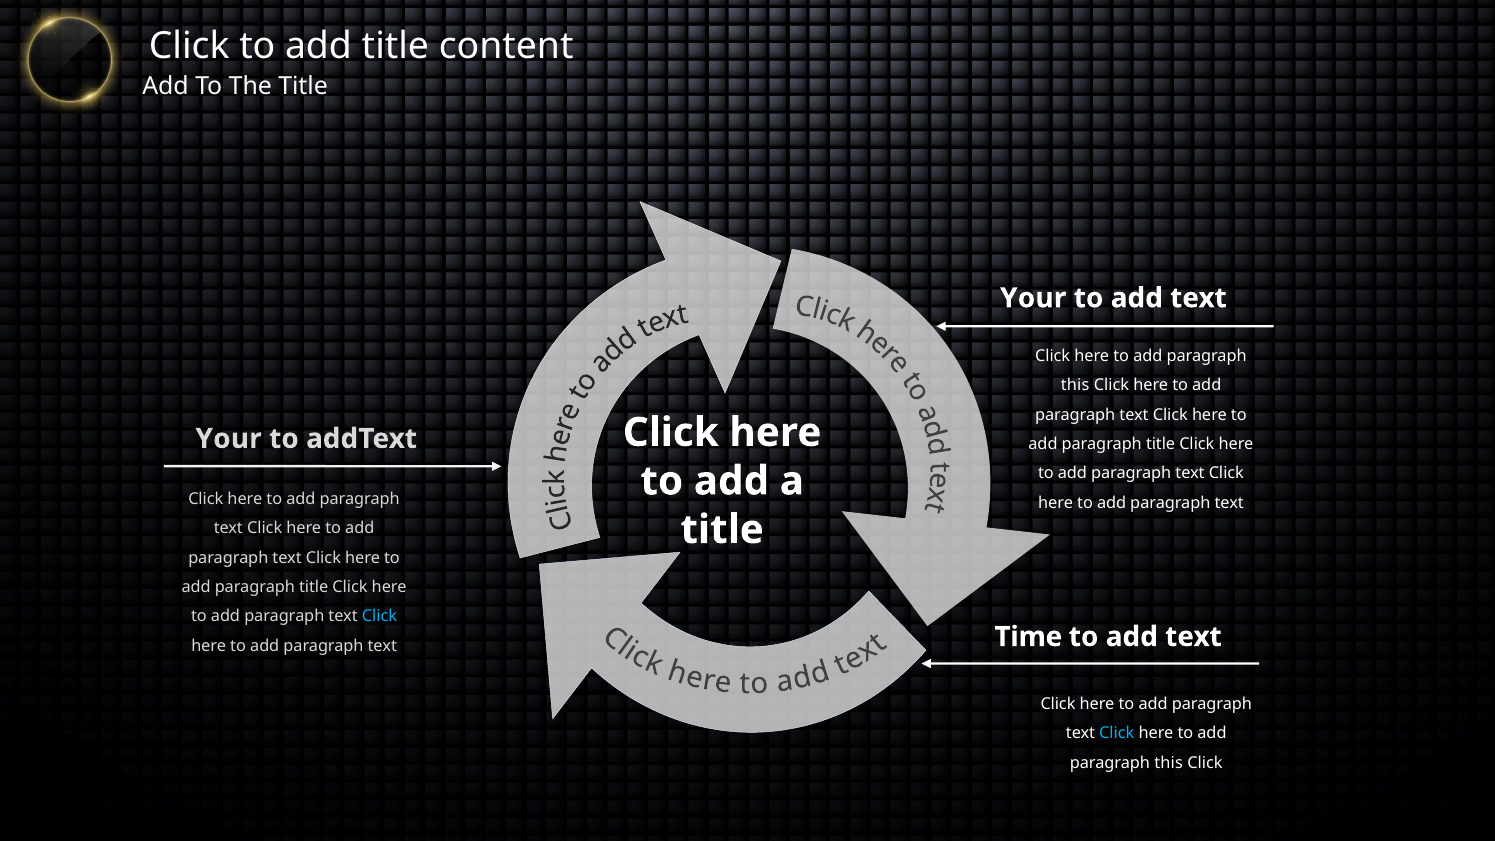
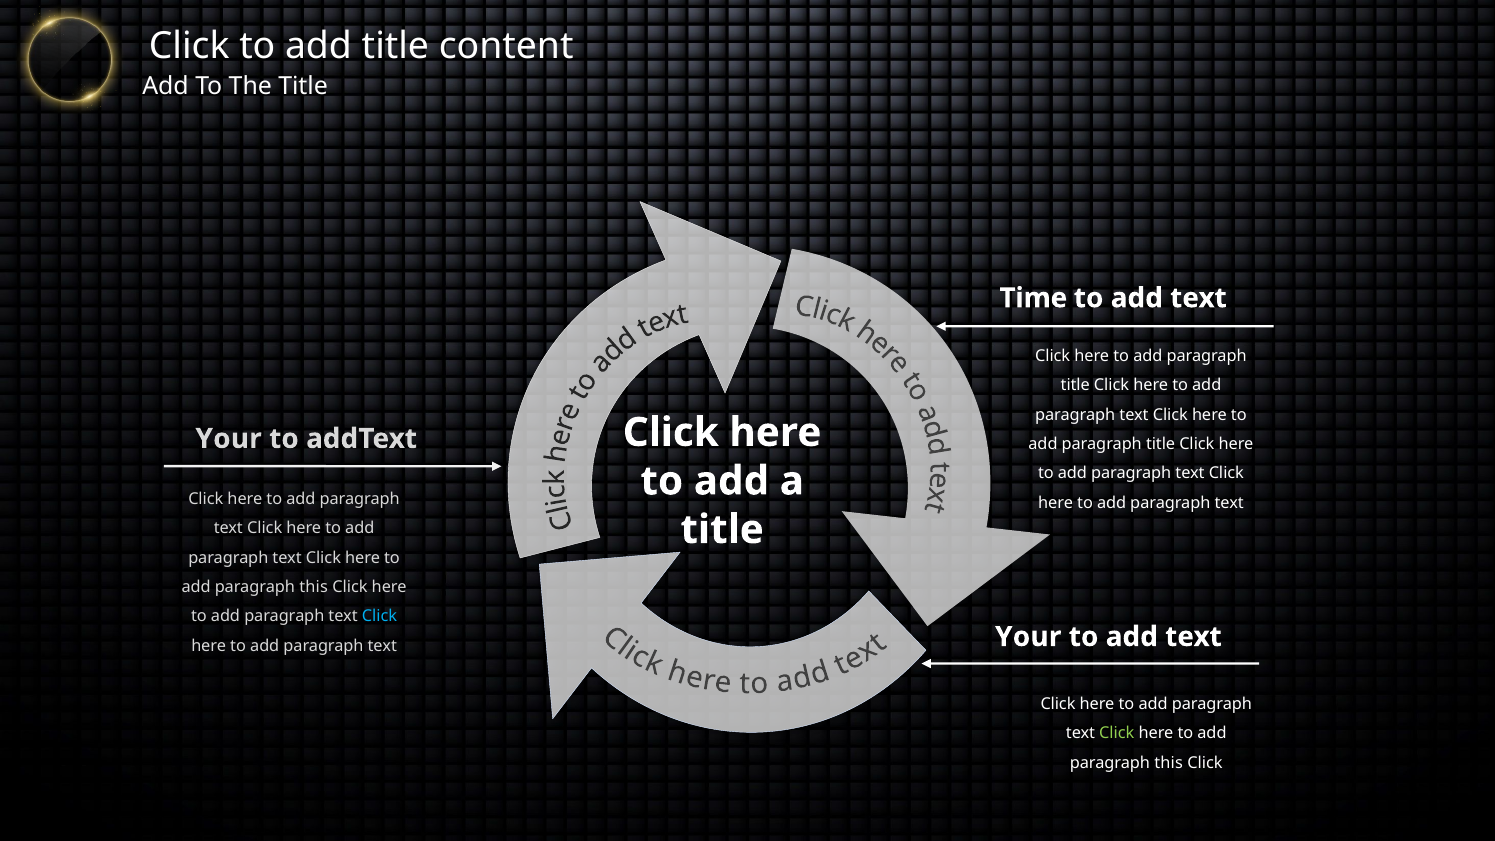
Your: Your -> Time (1033, 298)
this: this -> title (1075, 385)
title: title -> this (314, 587)
Time: Time -> Your (1028, 637)
Click colour: light blue -> light green (1117, 733)
